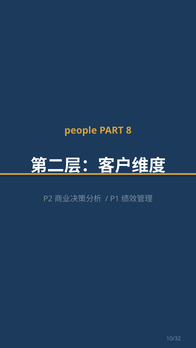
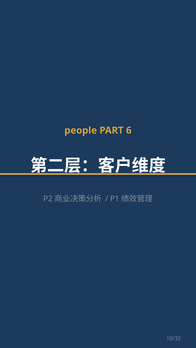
8: 8 -> 6 (129, 131)
